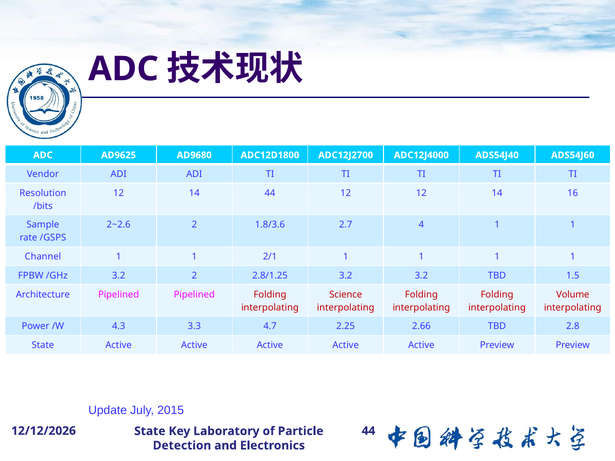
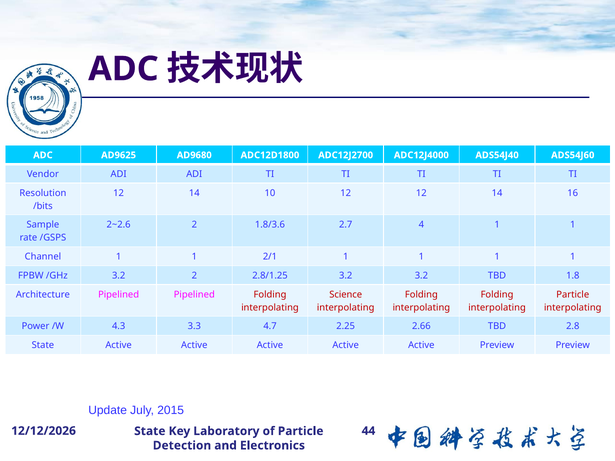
14 44: 44 -> 10 (270, 193)
1.5: 1.5 -> 1.8 (573, 276)
Volume: Volume -> Particle (573, 295)
